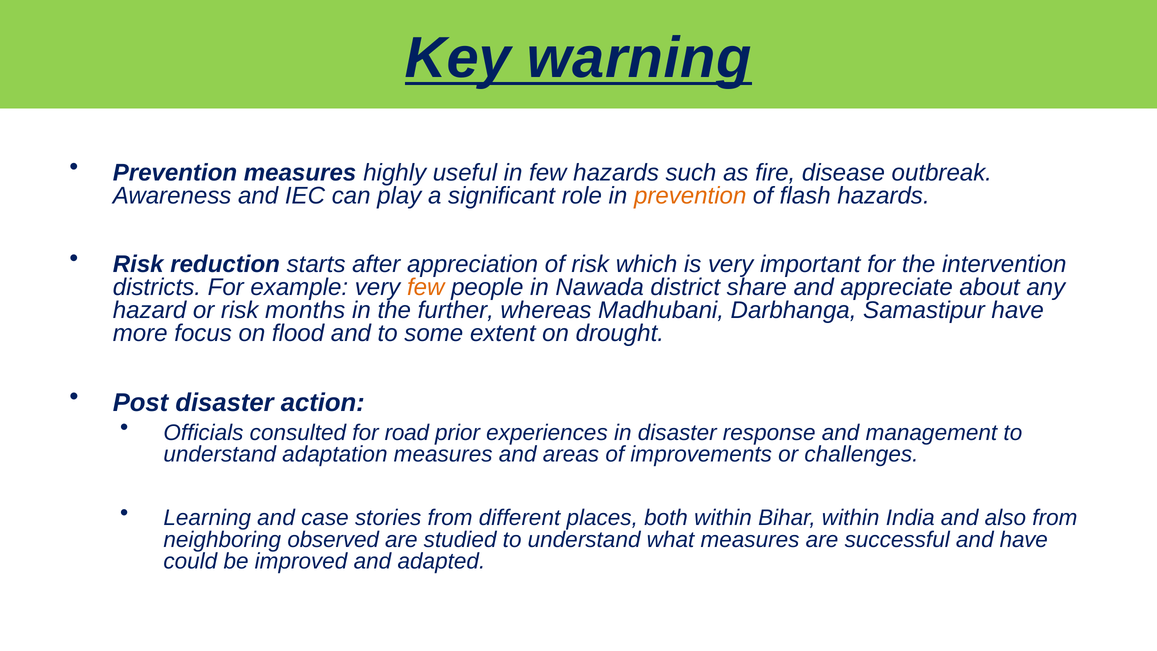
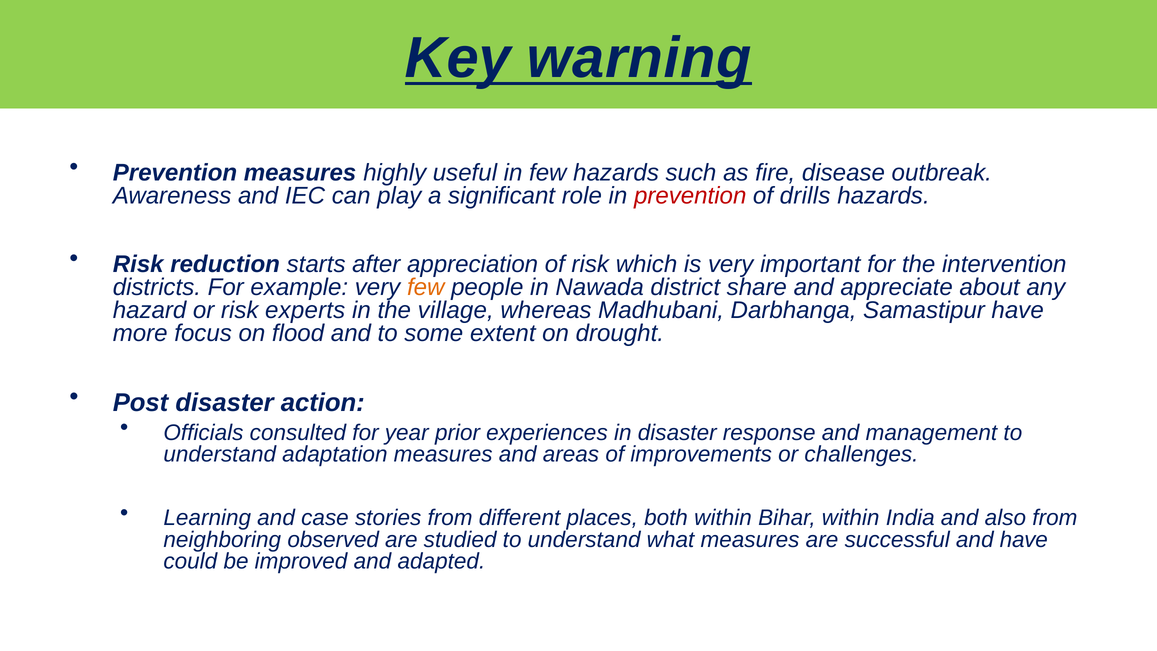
prevention colour: orange -> red (690, 196)
flash: flash -> drills (805, 196)
months: months -> experts (305, 310)
further: further -> village (456, 310)
road: road -> year (407, 433)
